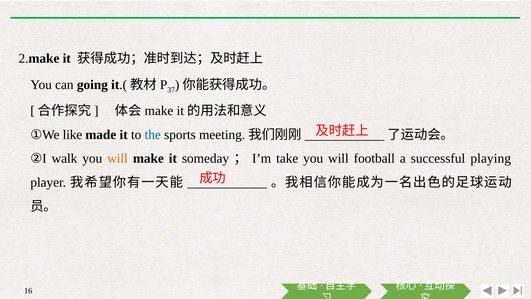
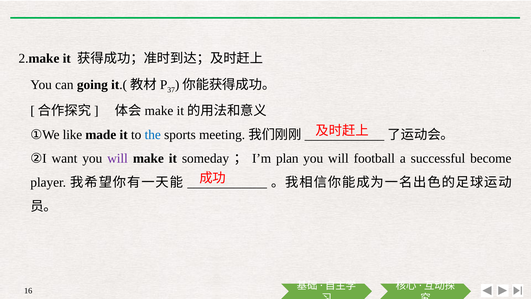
walk: walk -> want (64, 158)
will colour: orange -> purple (118, 158)
take: take -> plan (287, 158)
playing: playing -> become (491, 158)
